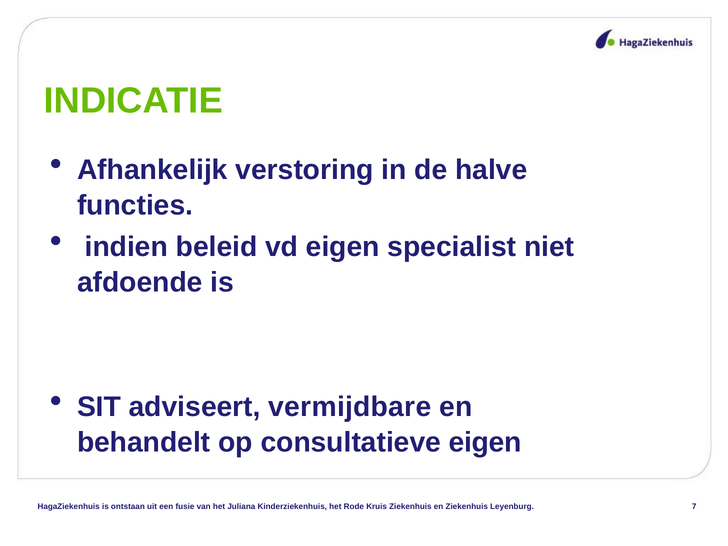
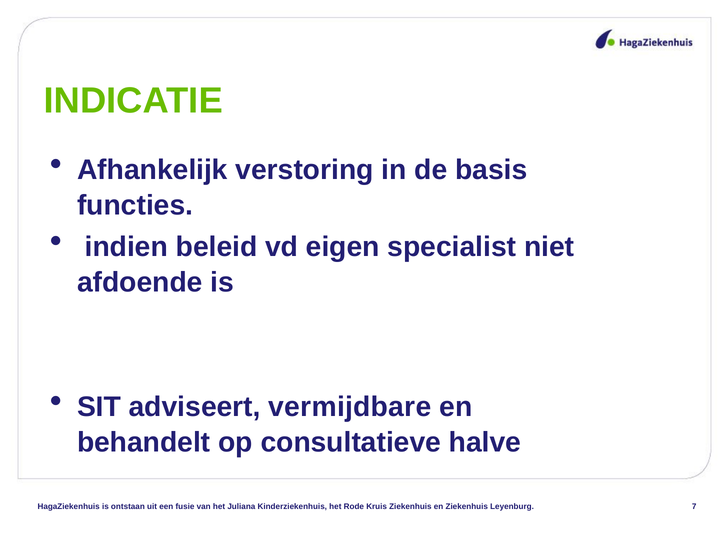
halve: halve -> basis (491, 170)
consultatieve eigen: eigen -> halve (485, 442)
